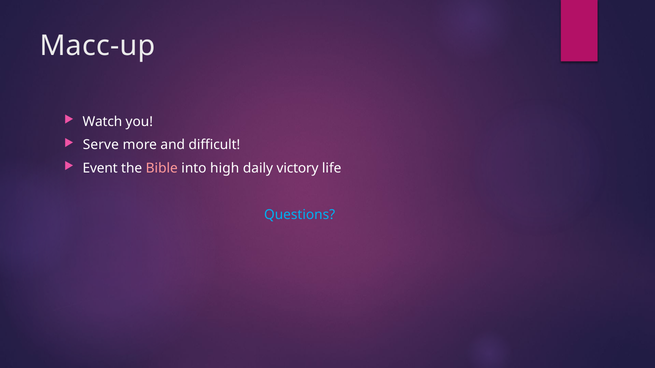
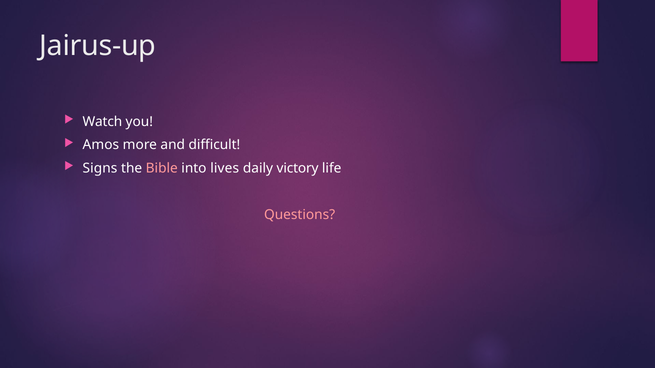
Macc-up: Macc-up -> Jairus-up (98, 46)
Serve: Serve -> Amos (101, 145)
Event: Event -> Signs (100, 168)
high: high -> lives (225, 168)
Questions colour: light blue -> pink (300, 215)
